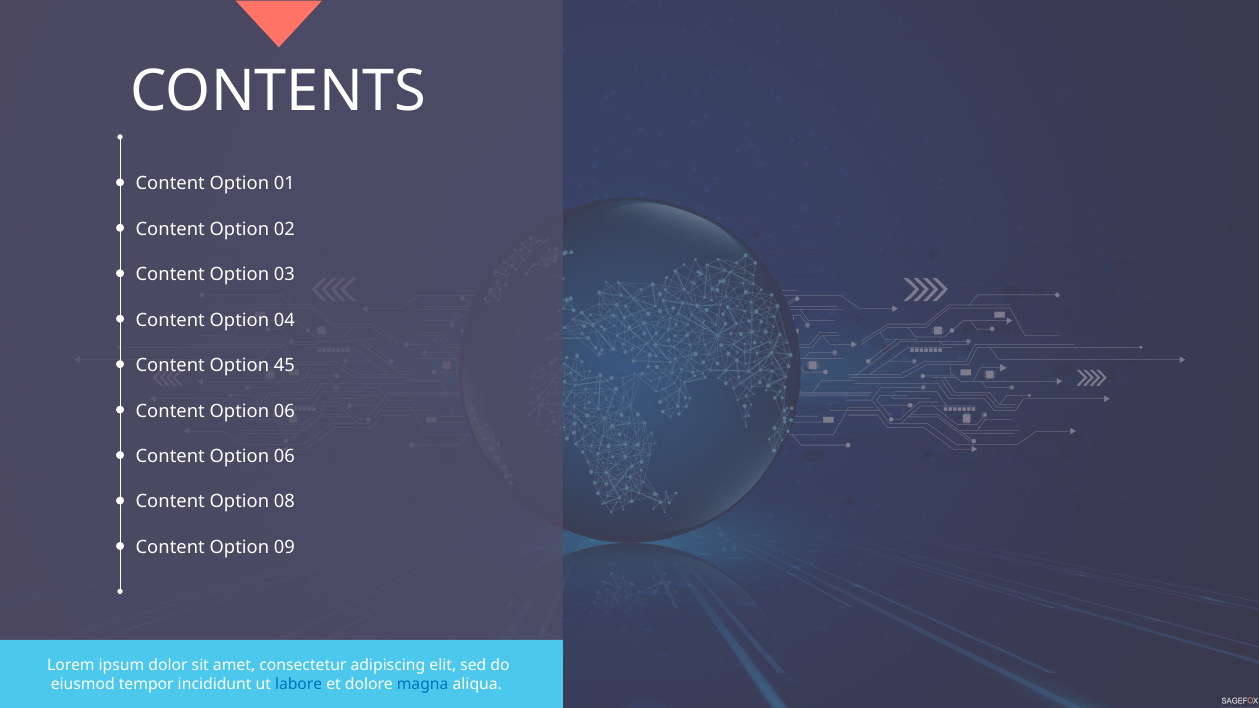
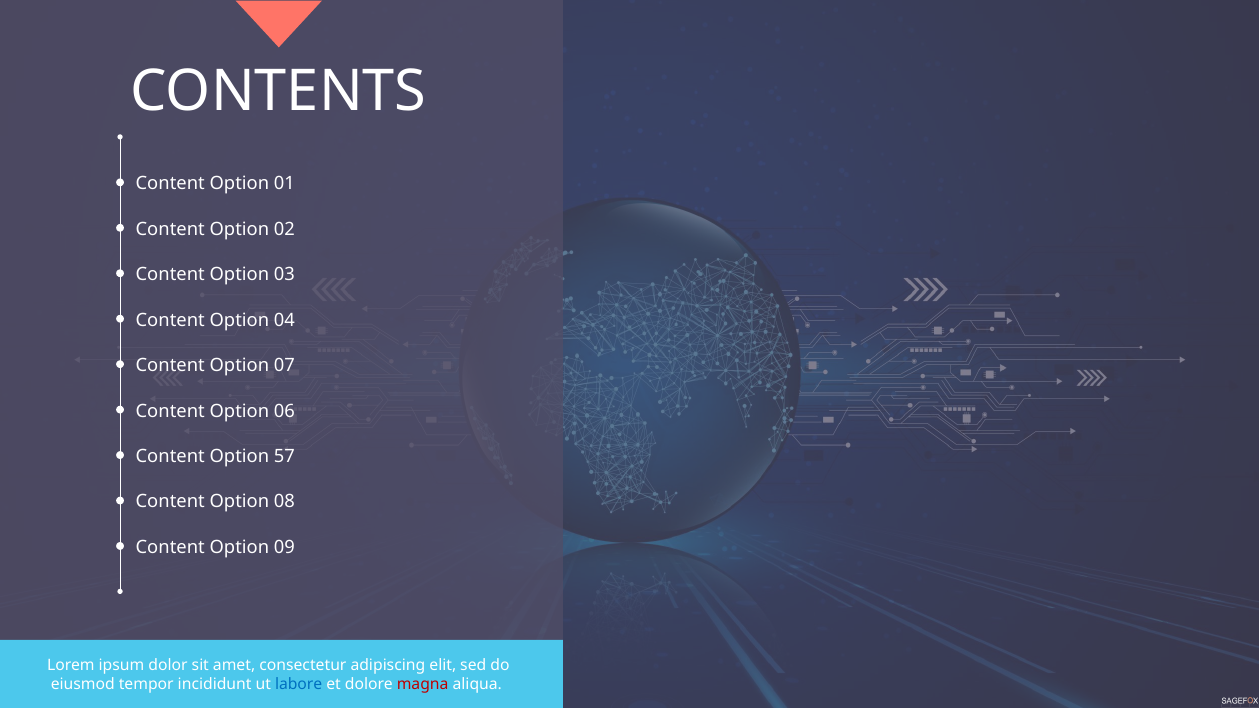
45: 45 -> 07 (284, 366)
06: 06 -> 57 (284, 456)
magna colour: blue -> red (423, 684)
